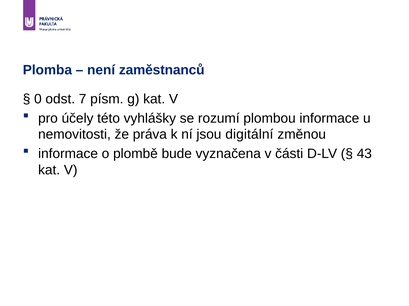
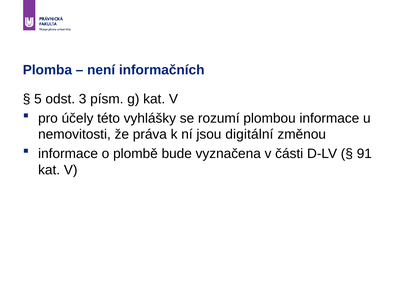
zaměstnanců: zaměstnanců -> informačních (162, 70)
0: 0 -> 5 (38, 99)
7: 7 -> 3 (83, 99)
43: 43 -> 91 (364, 154)
